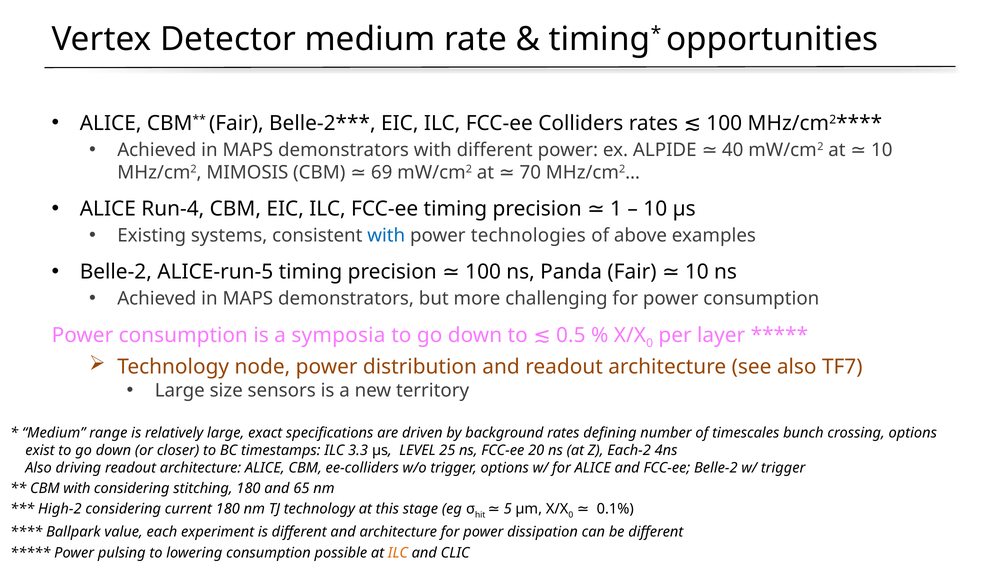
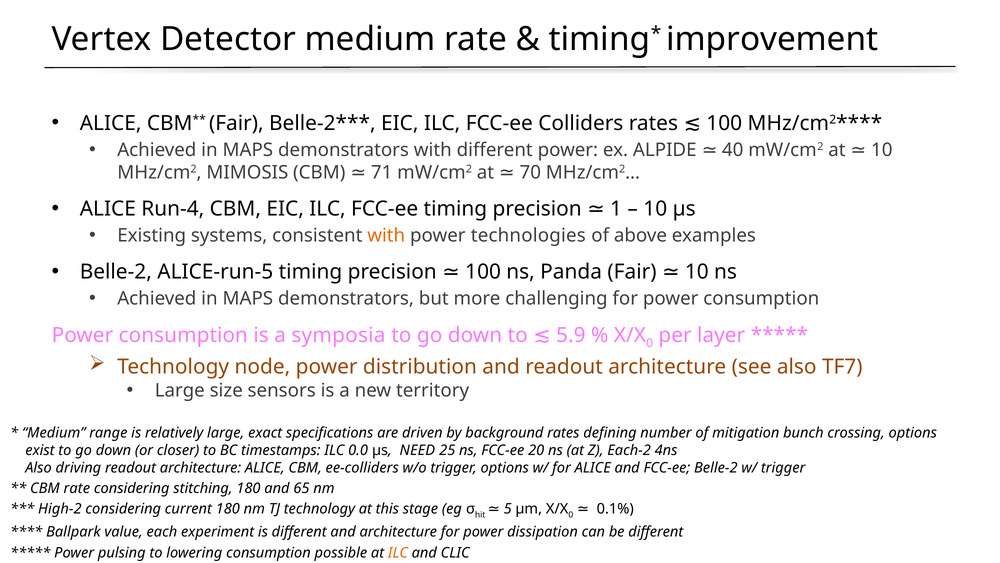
opportunities: opportunities -> improvement (772, 39)
69: 69 -> 71 (382, 172)
with colour: blue -> orange (386, 235)
0.5: 0.5 -> 5.9 (571, 335)
timescales: timescales -> mitigation (746, 432)
3.3: 3.3 -> 0.0 (358, 450)
LEVEL: LEVEL -> NEED (417, 450)
CBM with: with -> rate (77, 488)
